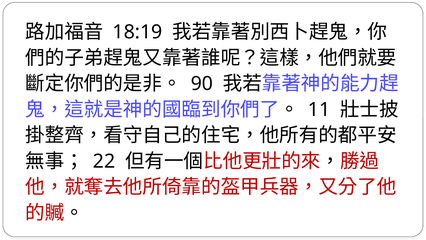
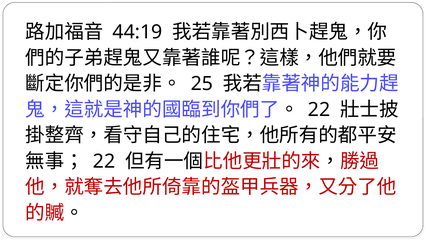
18:19: 18:19 -> 44:19 (137, 32)
90: 90 -> 25 (202, 84)
11: 11 -> 22 (319, 109)
